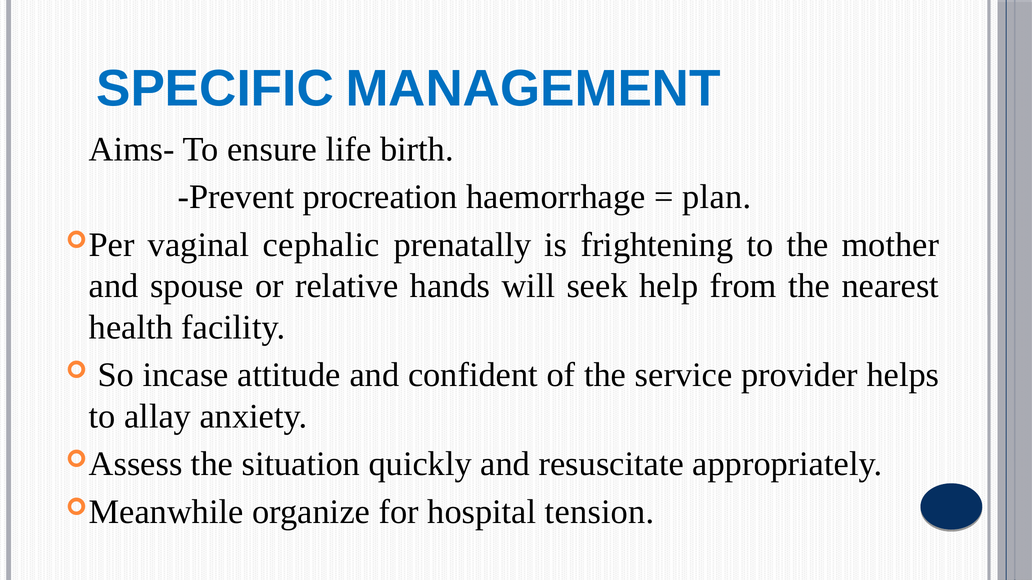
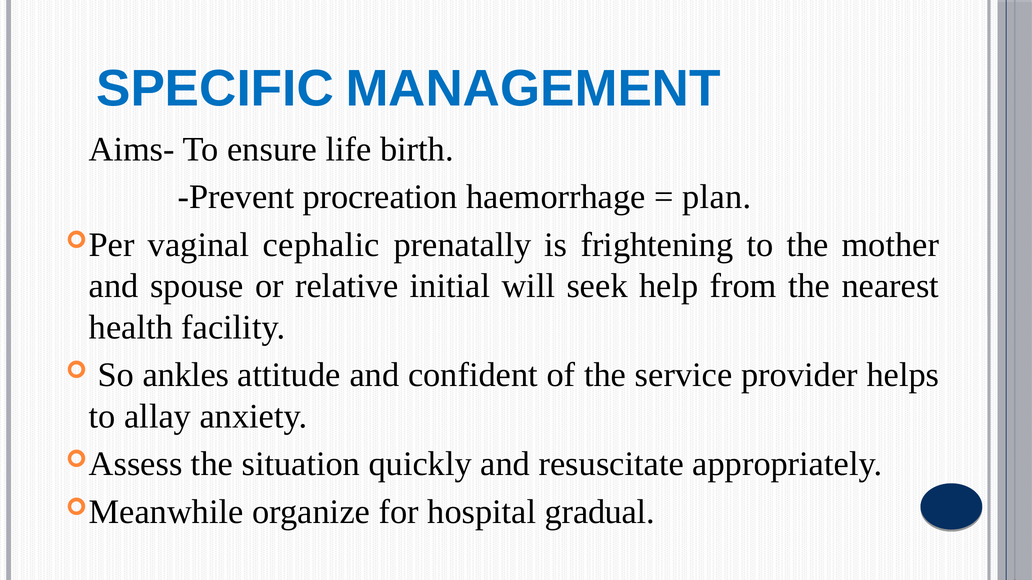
hands: hands -> initial (450, 286)
incase: incase -> ankles (186, 375)
tension: tension -> gradual (600, 512)
